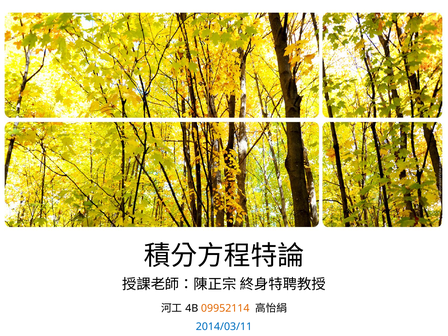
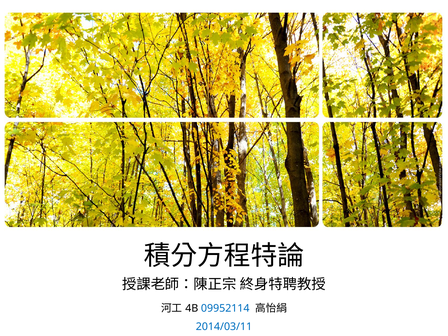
09952114 colour: orange -> blue (225, 308)
